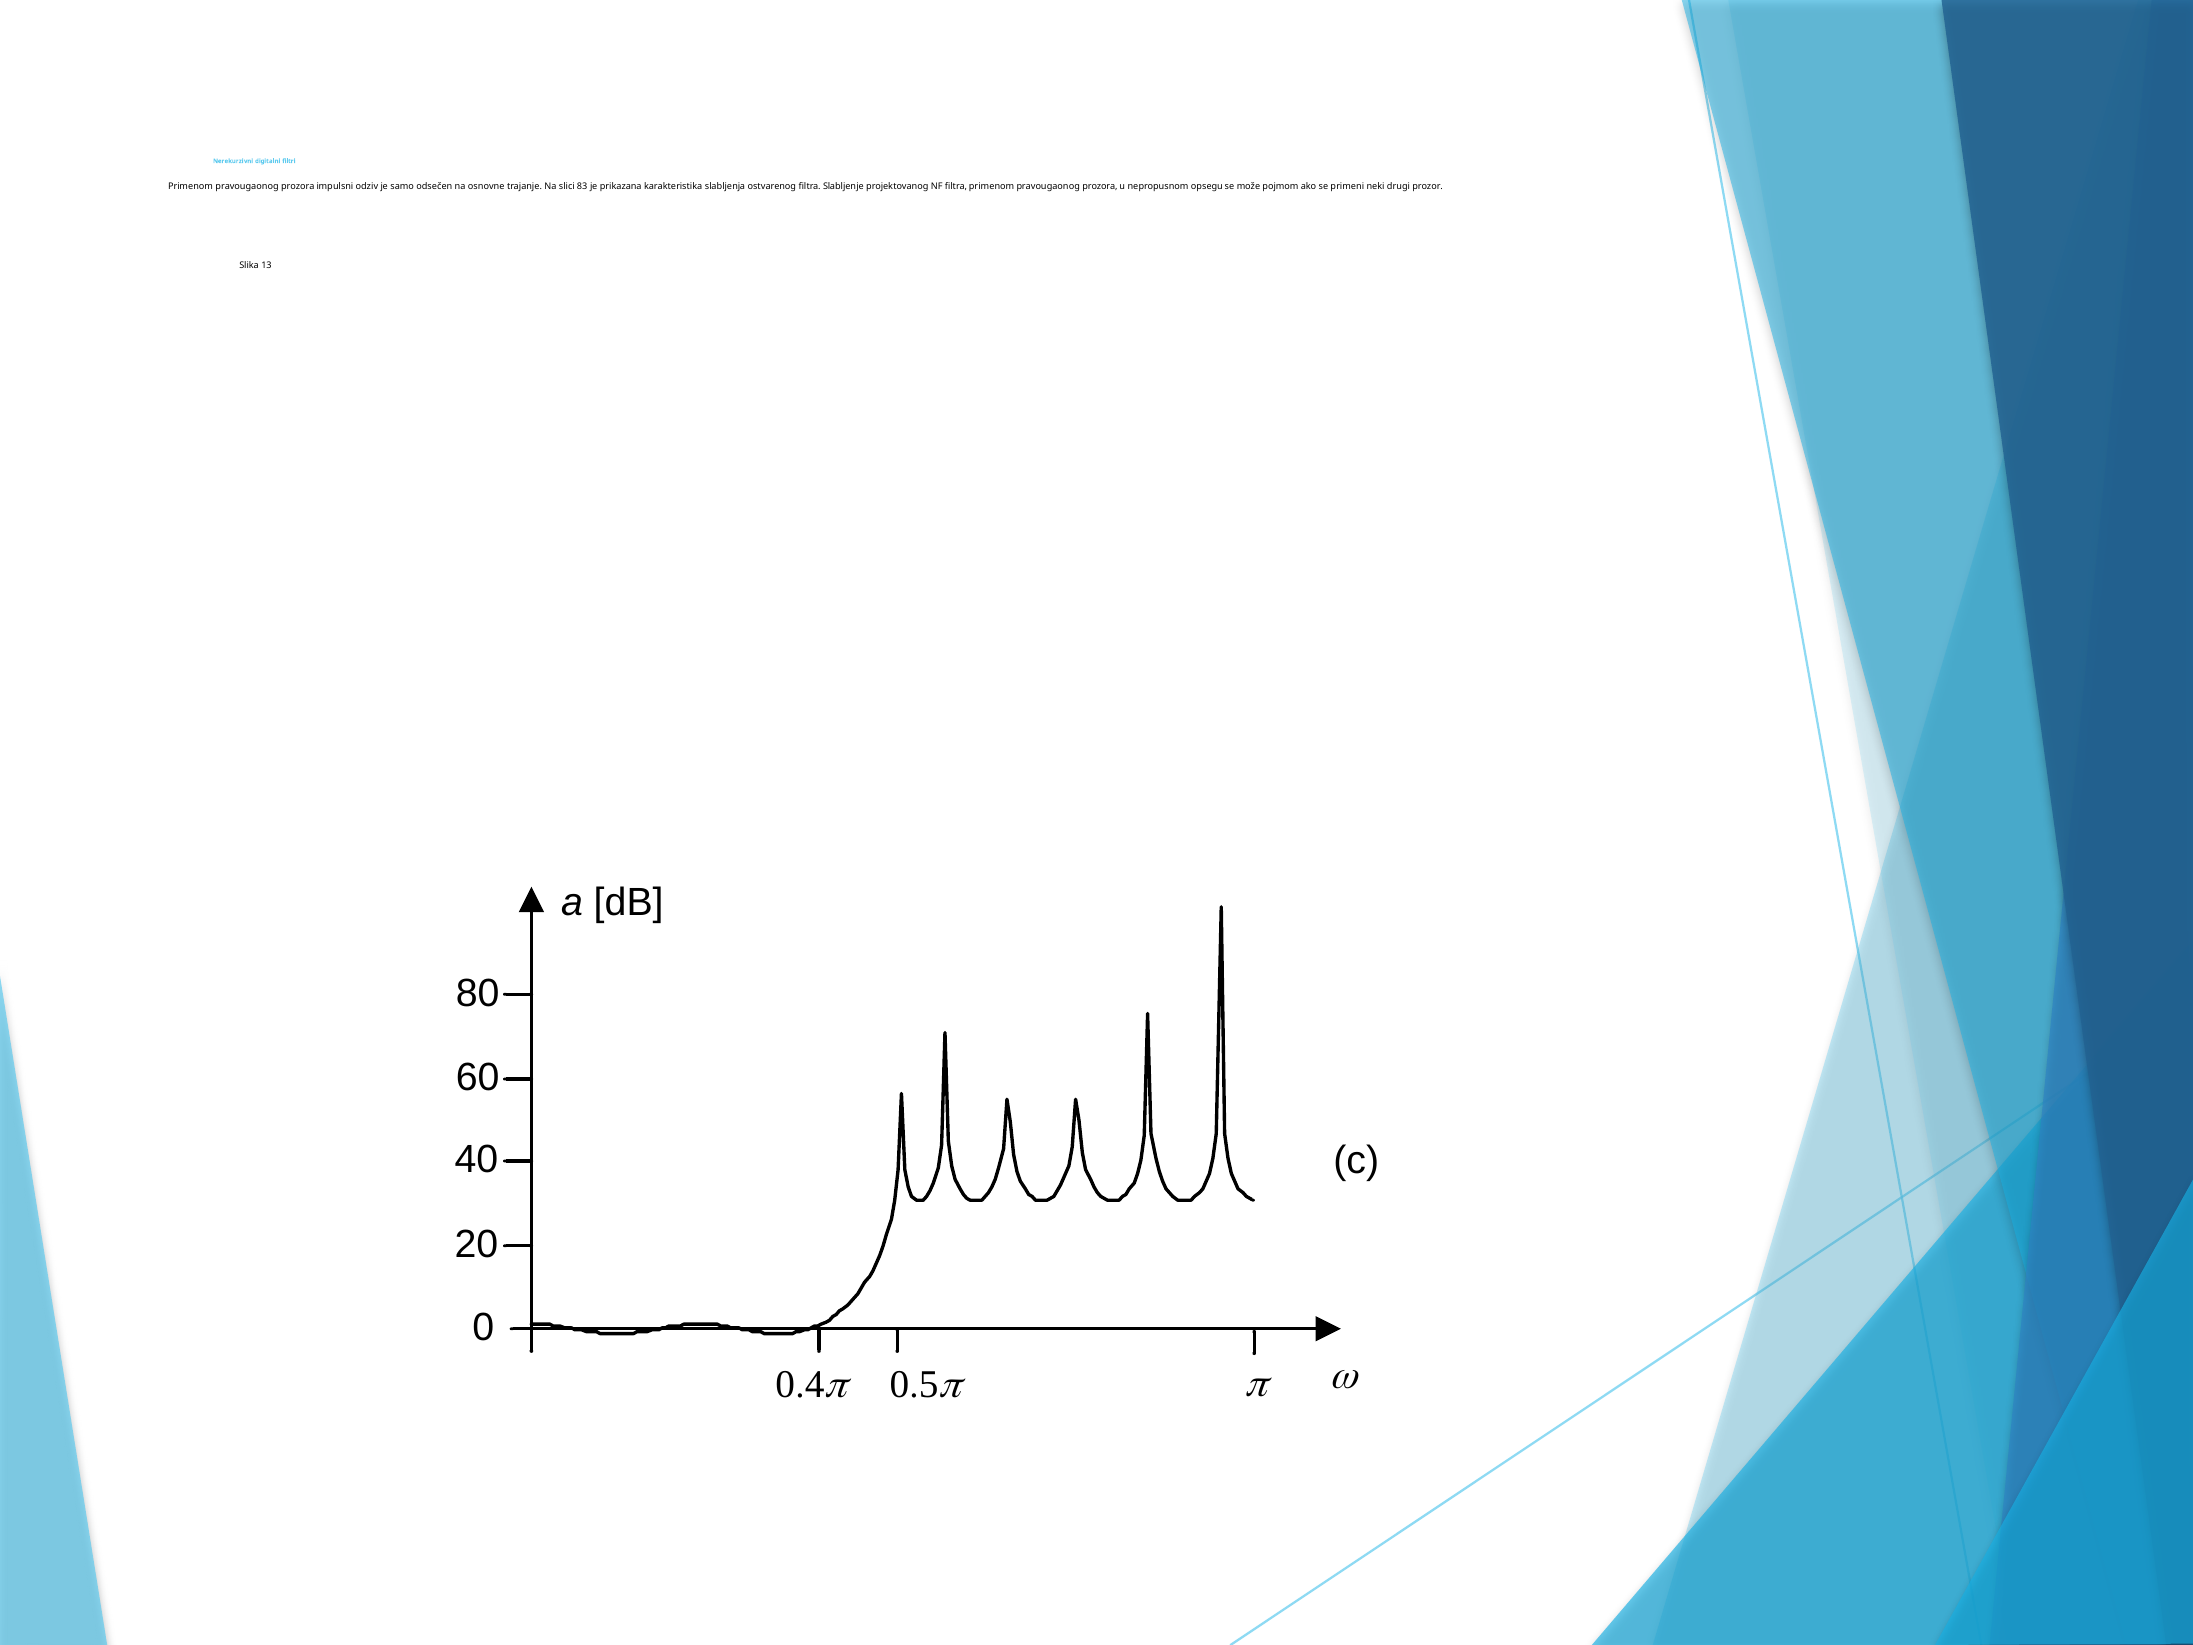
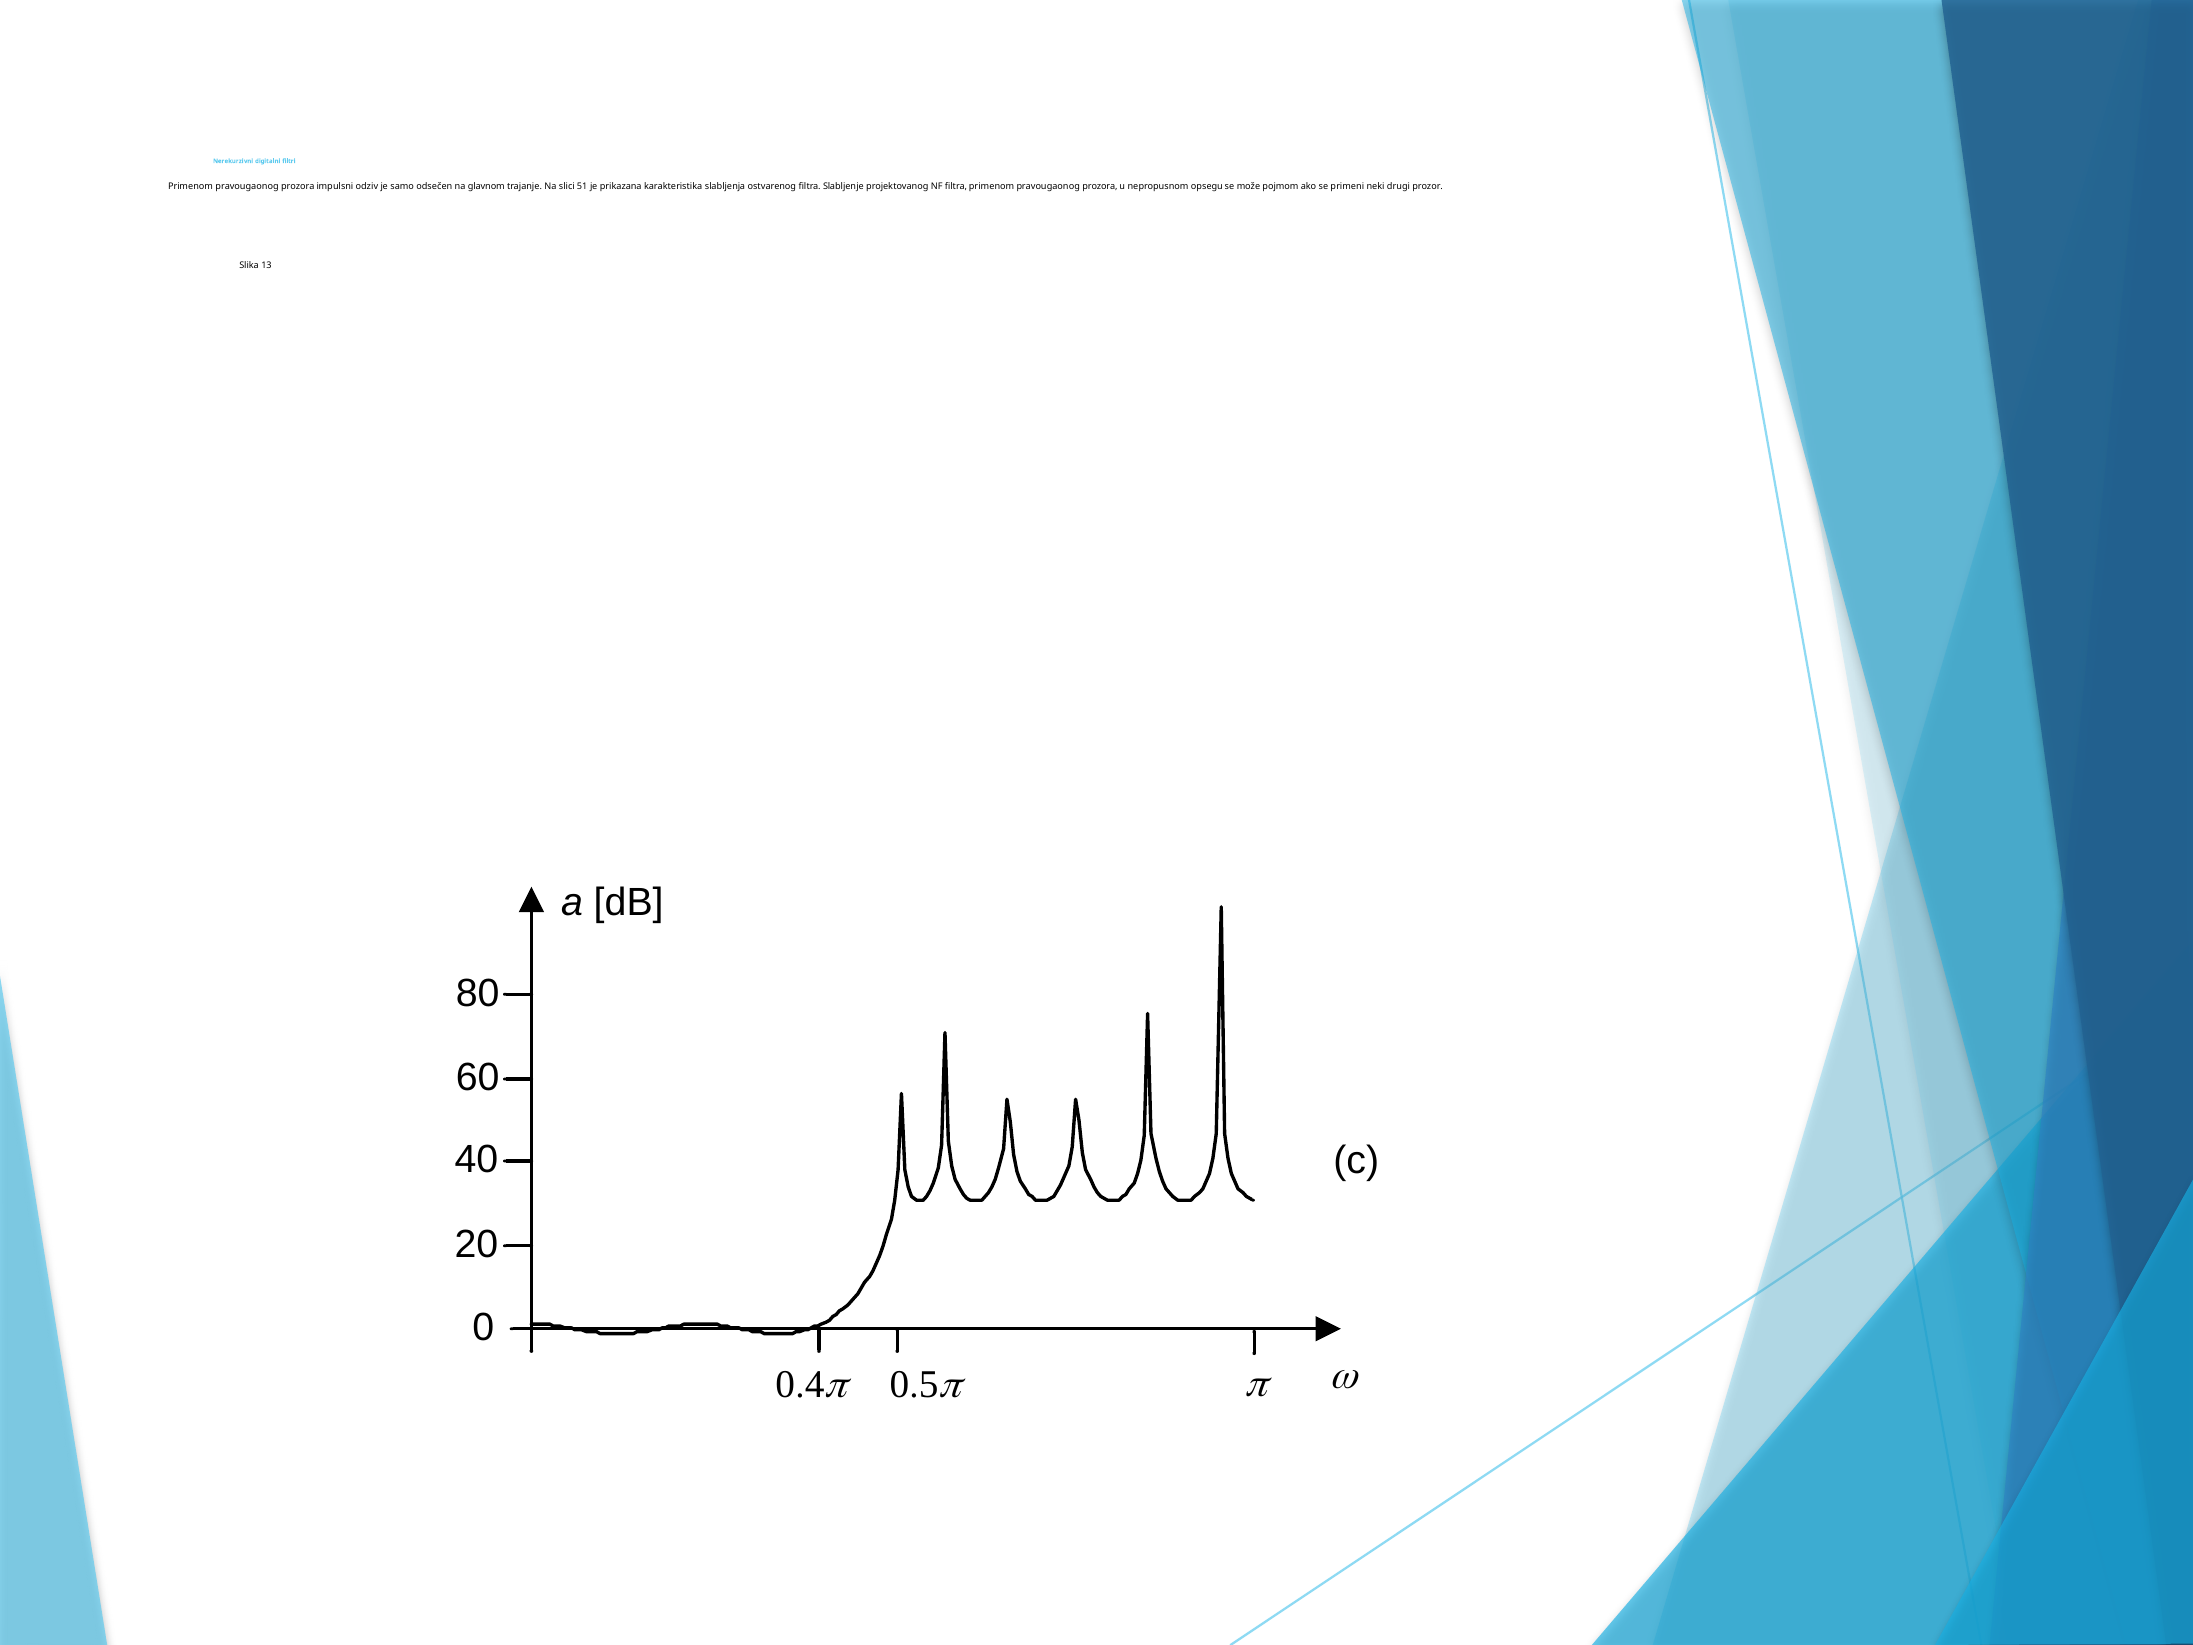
osnovne: osnovne -> glavnom (486, 186)
83: 83 -> 51 (582, 186)
